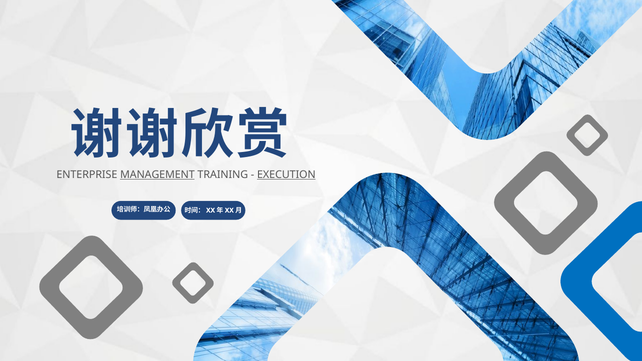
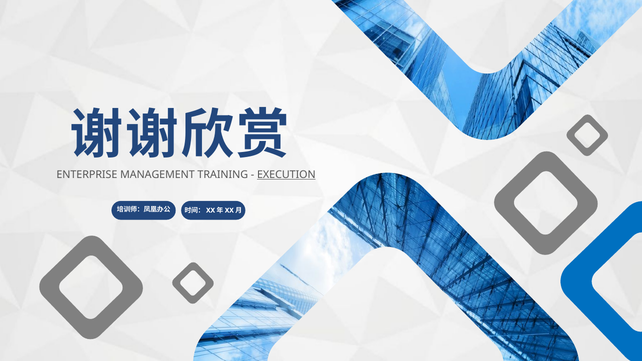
MANAGEMENT underline: present -> none (157, 175)
